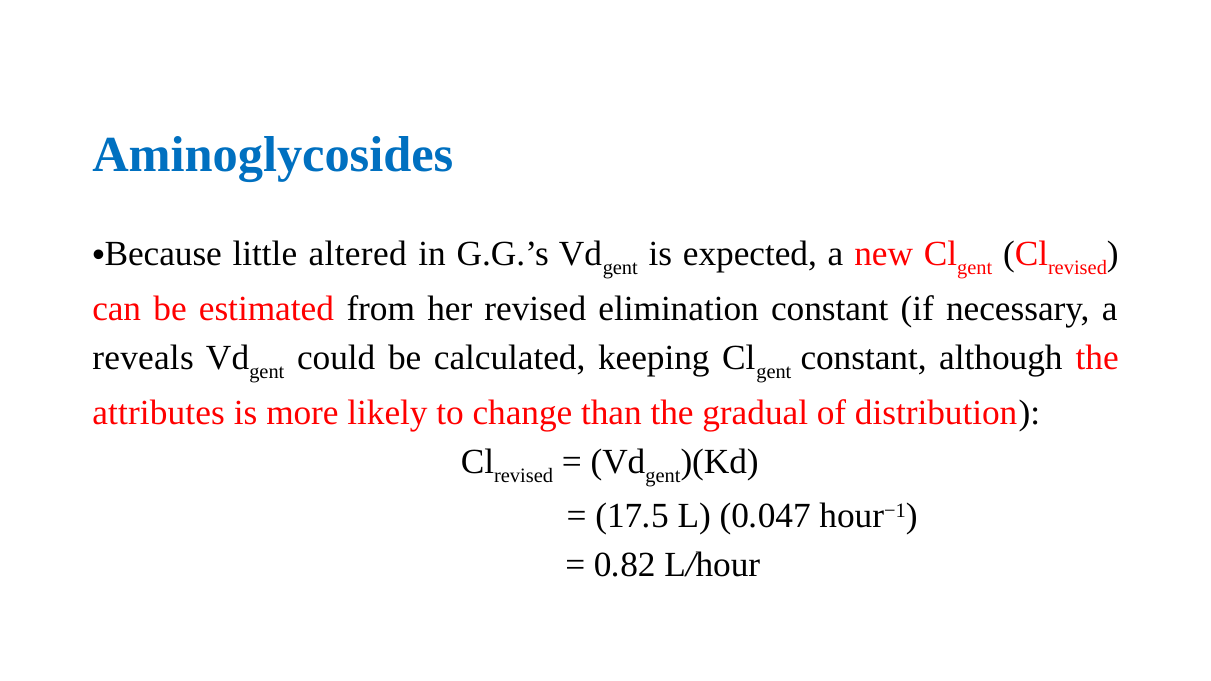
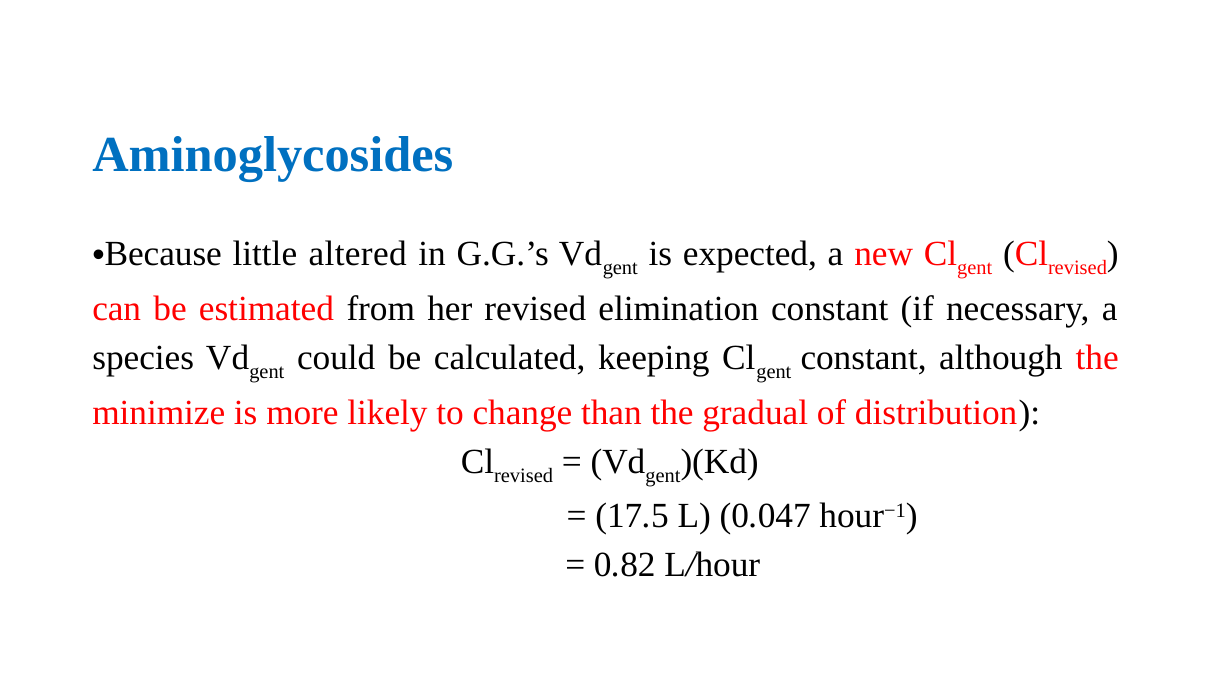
reveals: reveals -> species (143, 358)
attributes: attributes -> minimize (159, 412)
